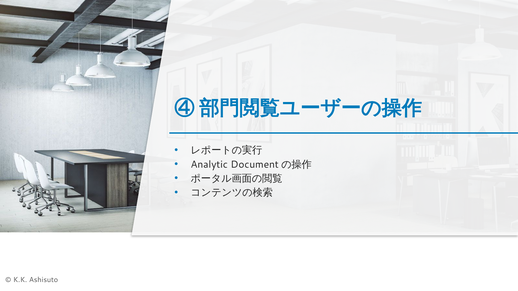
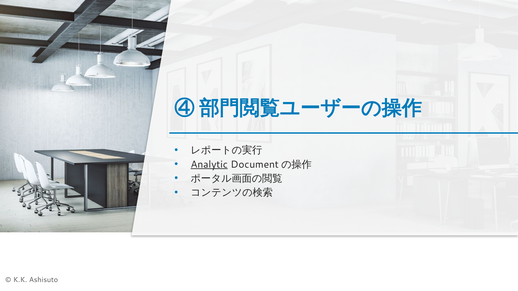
Analytic underline: none -> present (209, 165)
